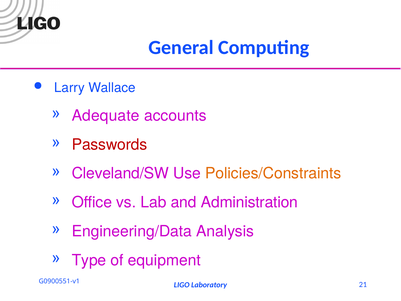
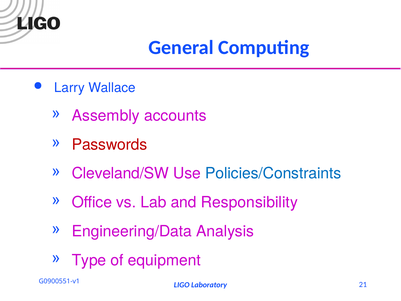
Adequate: Adequate -> Assembly (106, 116)
Policies/Constraints colour: orange -> blue (273, 173)
Administration: Administration -> Responsibility (249, 202)
